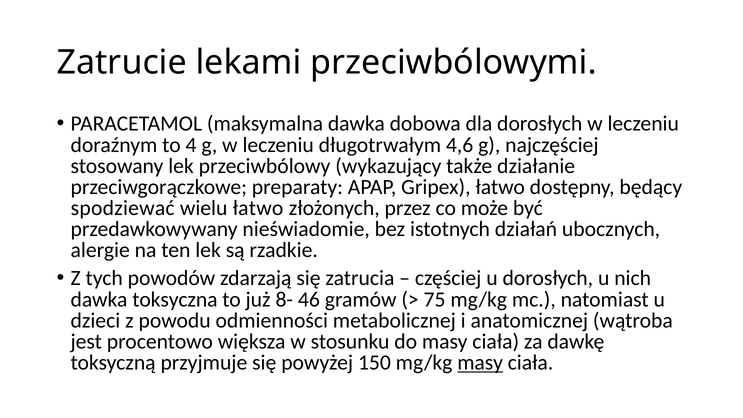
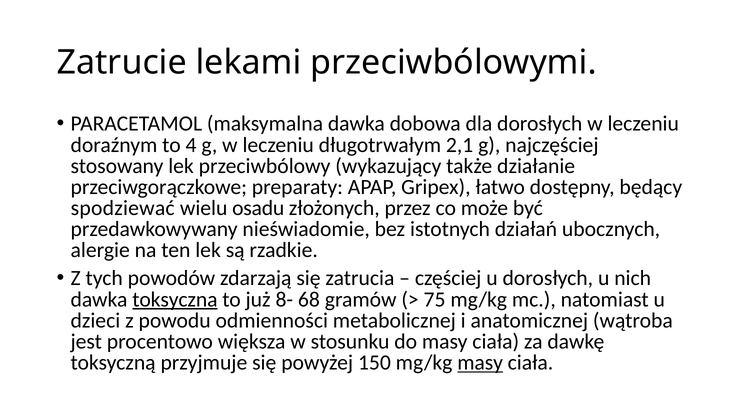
4,6: 4,6 -> 2,1 (460, 145)
wielu łatwo: łatwo -> osadu (258, 208)
toksyczna underline: none -> present (175, 299)
46: 46 -> 68 (309, 299)
